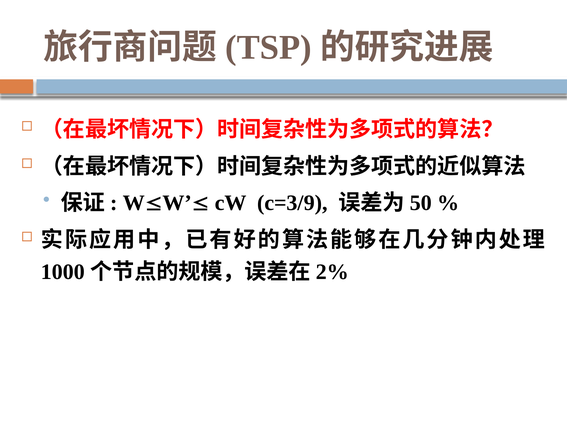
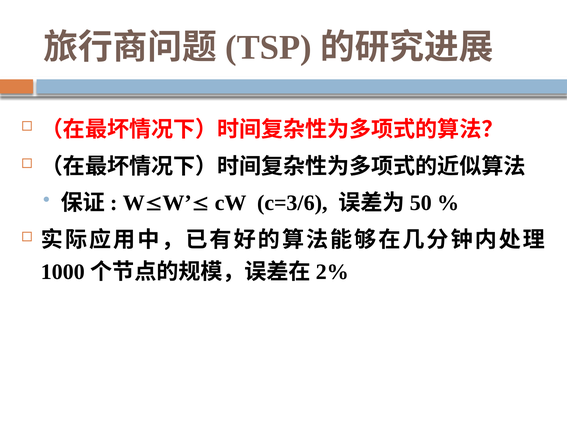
c=3/9: c=3/9 -> c=3/6 (292, 203)
